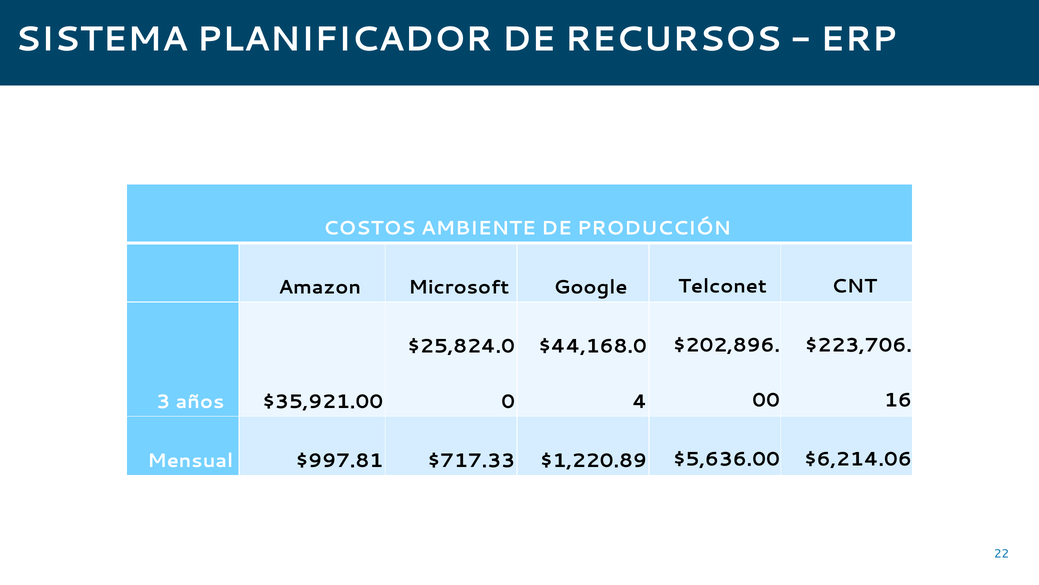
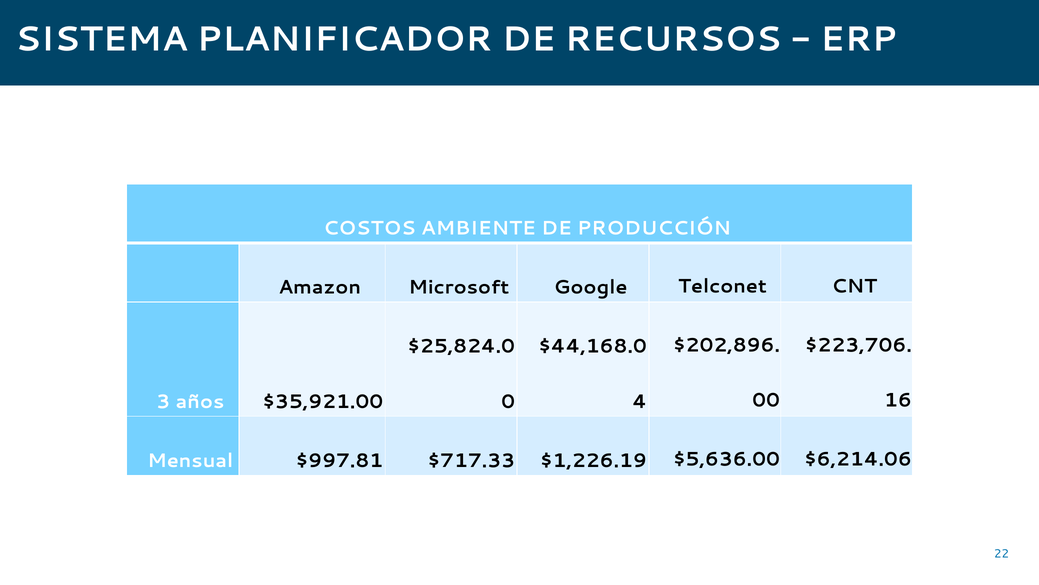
$1,220.89: $1,220.89 -> $1,226.19 (593, 460)
